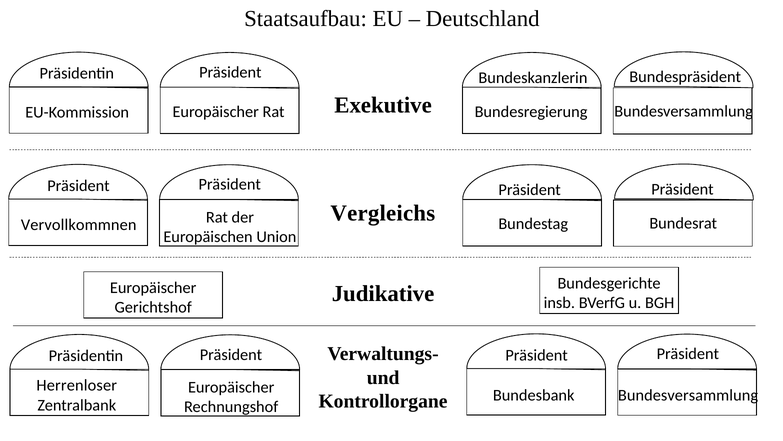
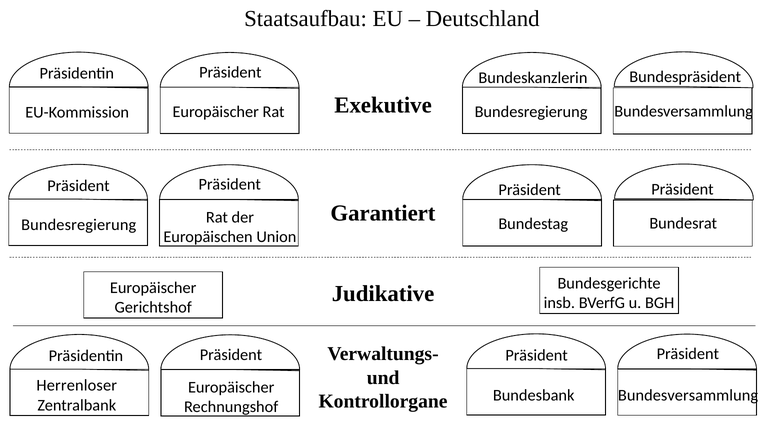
Vergleichs: Vergleichs -> Garantiert (383, 213)
Vervollkommnen: Vervollkommnen -> Bundesregierung (79, 224)
